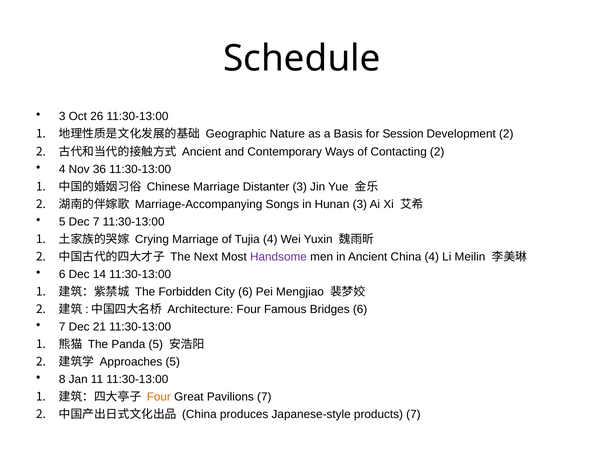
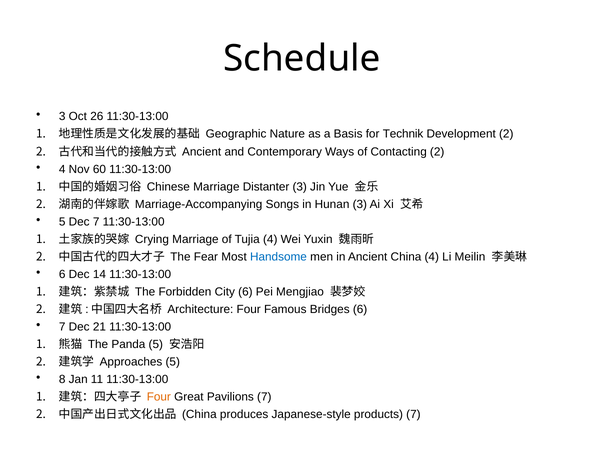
Session: Session -> Technik (403, 134)
36: 36 -> 60 (99, 169)
Next: Next -> Fear (206, 257)
Handsome colour: purple -> blue (278, 257)
